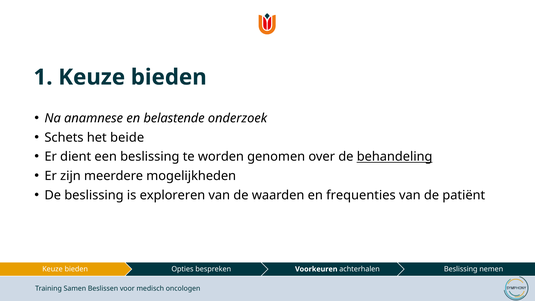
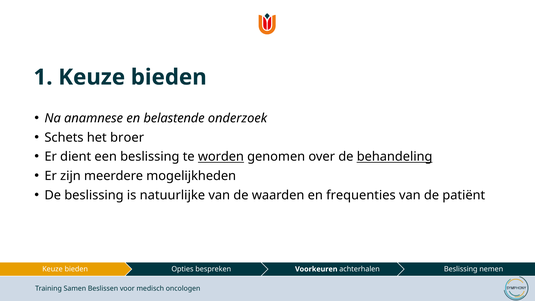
beide: beide -> broer (127, 137)
worden underline: none -> present (221, 157)
exploreren: exploreren -> natuurlijke (172, 195)
